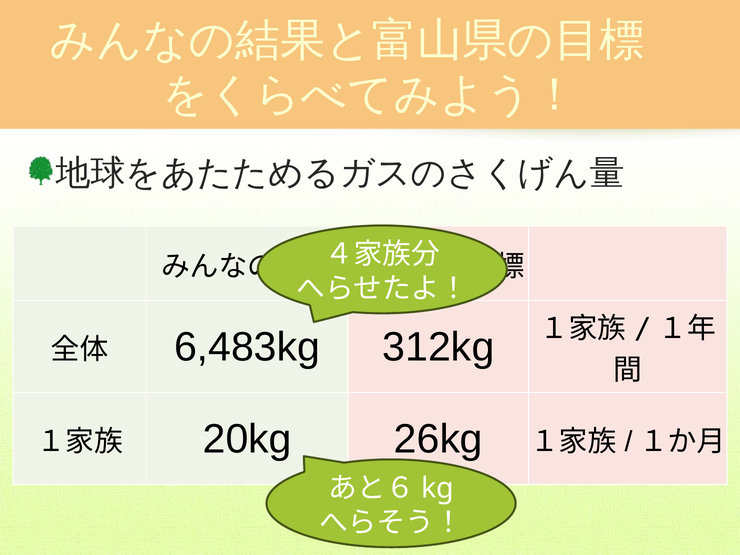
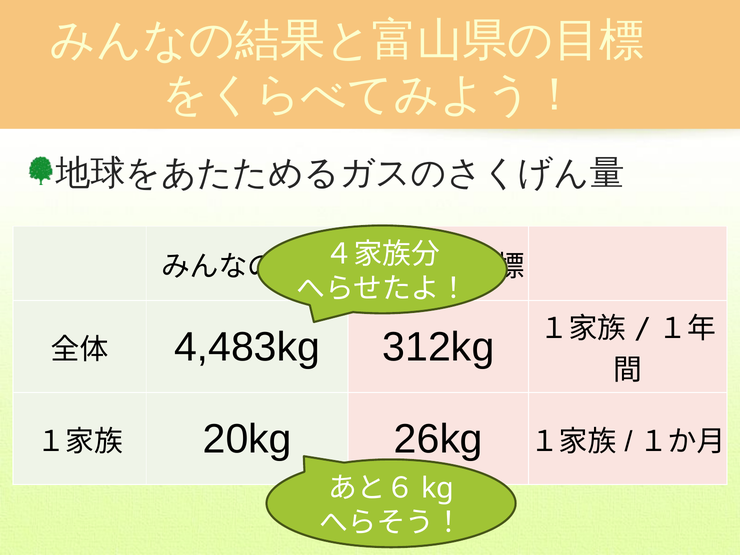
6,483kg: 6,483kg -> 4,483kg (247, 347)
